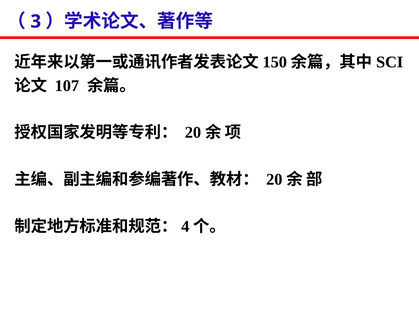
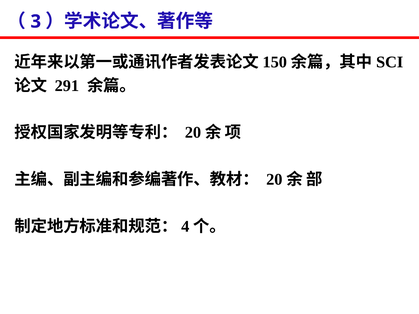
107: 107 -> 291 (67, 86)
